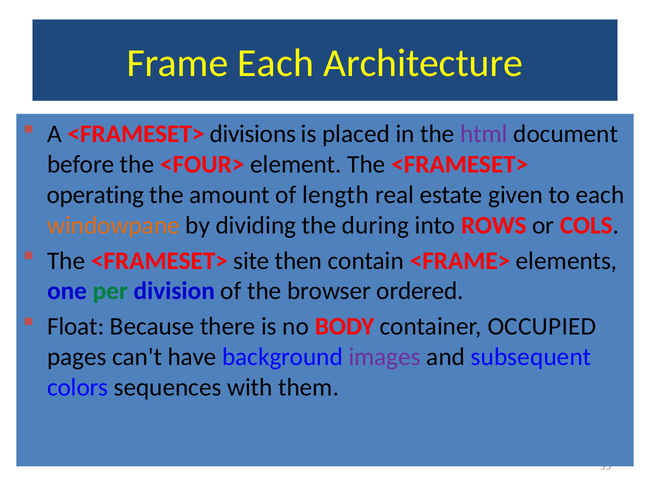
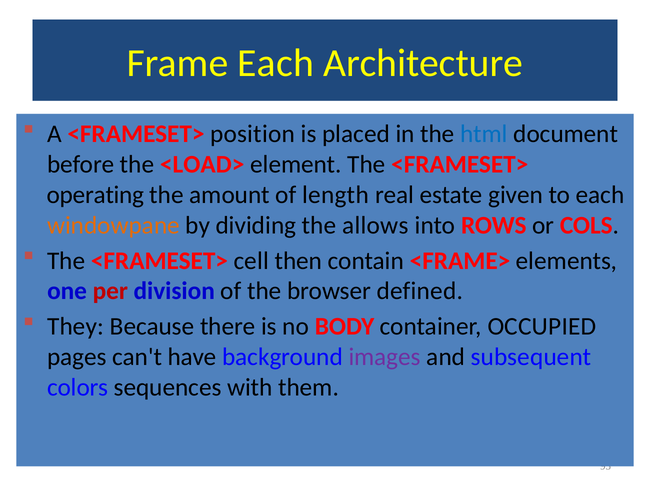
divisions: divisions -> position (253, 134)
html colour: purple -> blue (484, 134)
<FOUR>: <FOUR> -> <LOAD> (202, 164)
during: during -> allows (375, 225)
site: site -> cell (251, 260)
per colour: green -> red (110, 291)
ordered: ordered -> defined (420, 291)
Float: Float -> They (76, 326)
